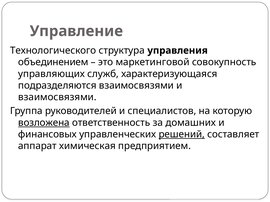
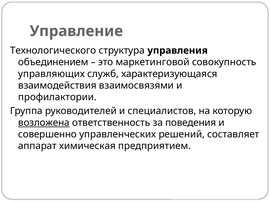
подразделяются: подразделяются -> взаимодействия (57, 86)
взаимосвязями: взаимосвязями -> профилактории (57, 97)
домашних: домашних -> поведения (191, 123)
финансовых: финансовых -> совершенно (47, 135)
решений underline: present -> none (182, 135)
